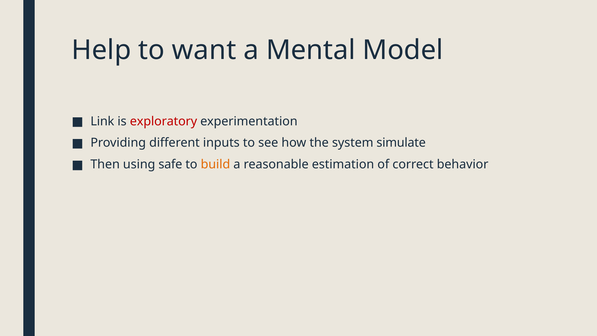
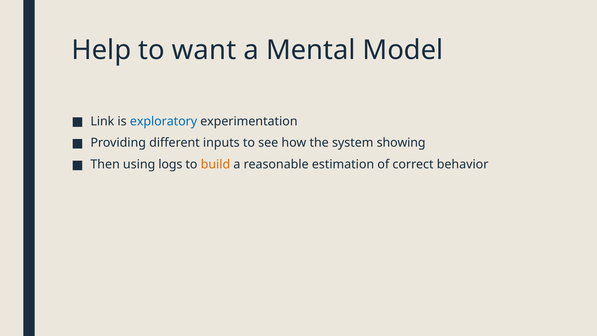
exploratory colour: red -> blue (163, 121)
simulate: simulate -> showing (401, 143)
safe: safe -> logs (170, 164)
